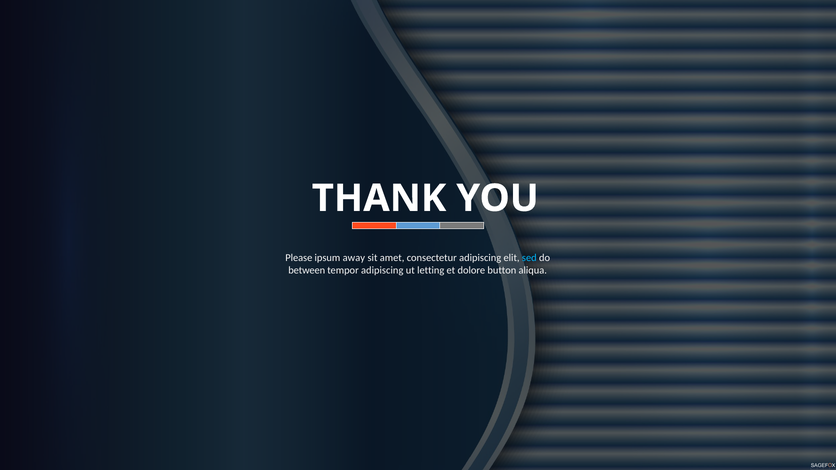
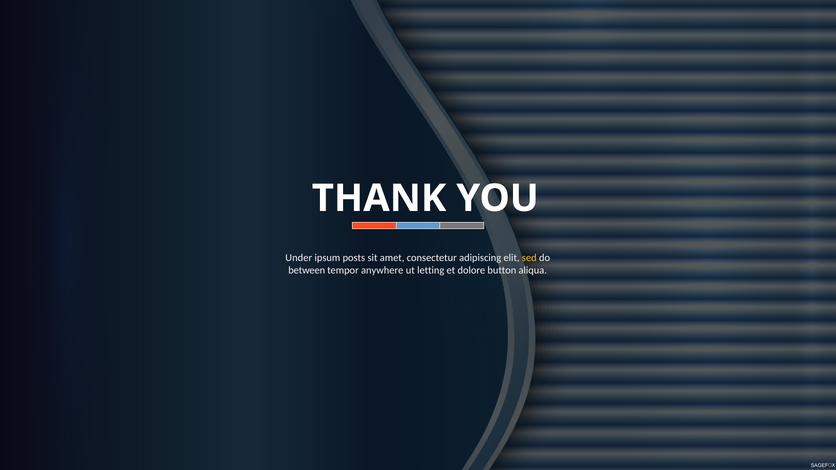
Please: Please -> Under (299, 258)
away: away -> posts (354, 258)
sed colour: light blue -> yellow (529, 258)
tempor adipiscing: adipiscing -> anywhere (382, 271)
